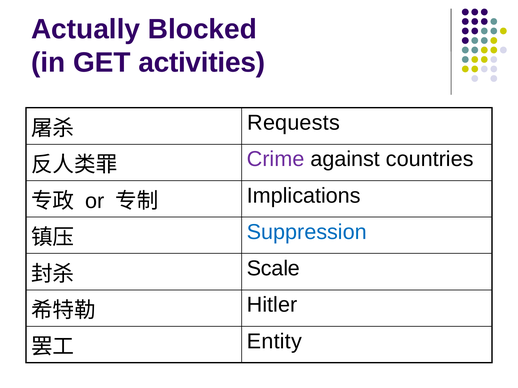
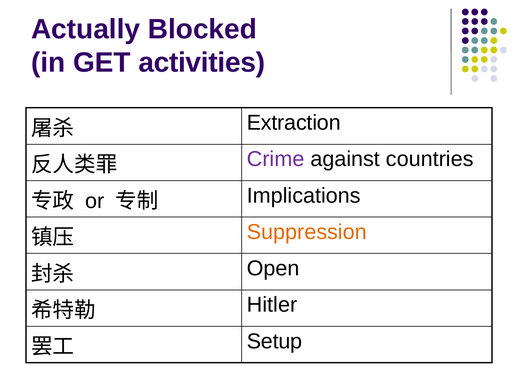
Requests: Requests -> Extraction (294, 123)
Suppression colour: blue -> orange (307, 232)
Scale: Scale -> Open (273, 269)
Entity: Entity -> Setup (275, 342)
